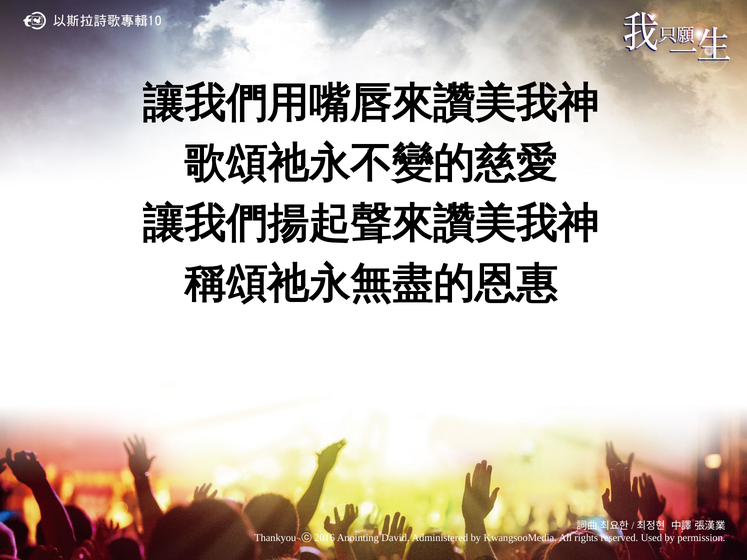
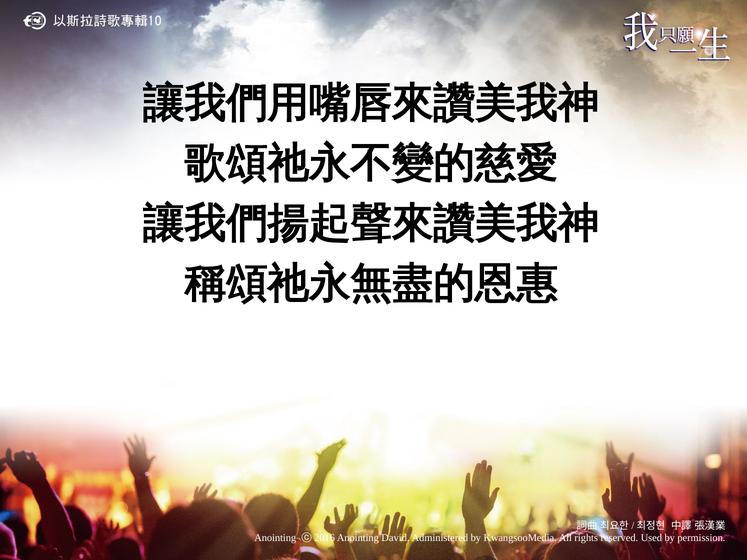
Thankyou: Thankyou -> Anointing (275, 538)
